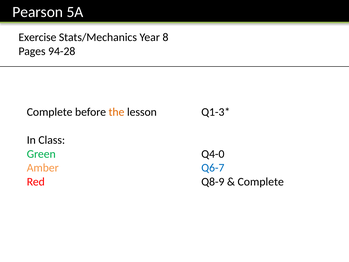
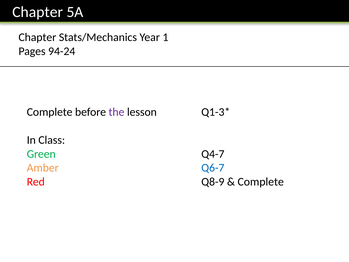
Pearson: Pearson -> Chapter (38, 12)
Exercise: Exercise -> Chapter (37, 37)
8: 8 -> 1 (165, 37)
94-28: 94-28 -> 94-24 (62, 51)
the colour: orange -> purple (116, 112)
Q4-0: Q4-0 -> Q4-7 (213, 154)
